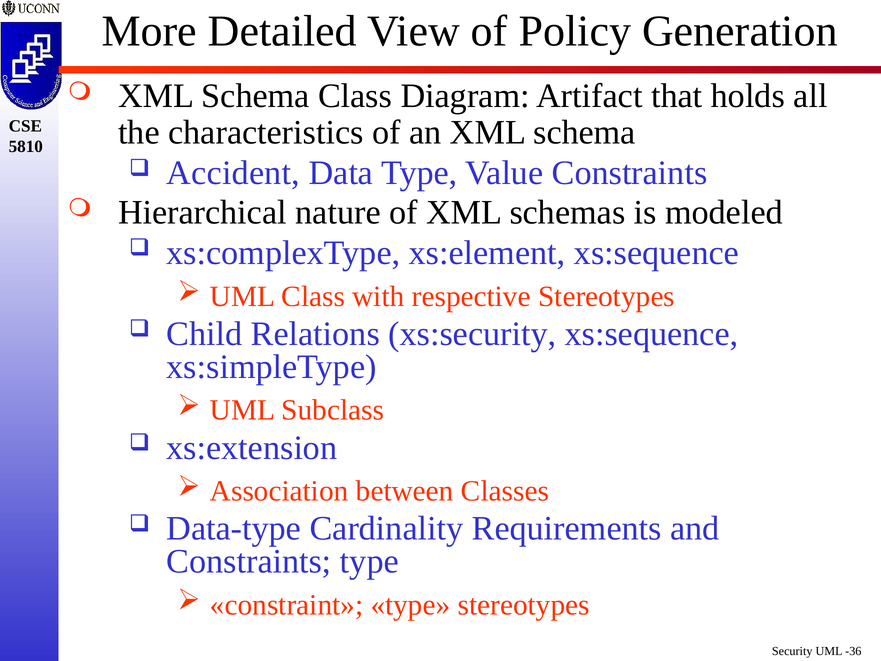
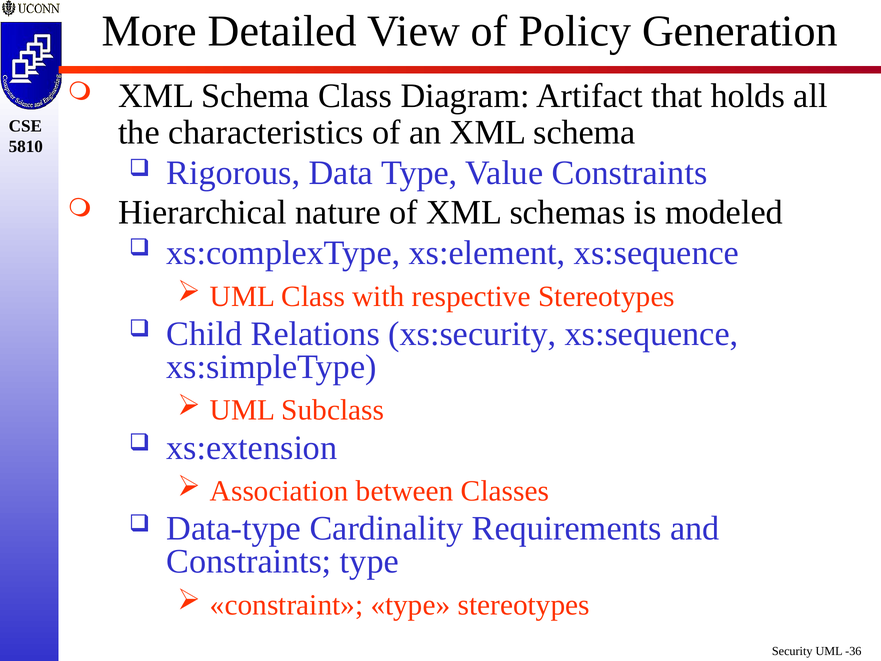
Accident: Accident -> Rigorous (233, 173)
